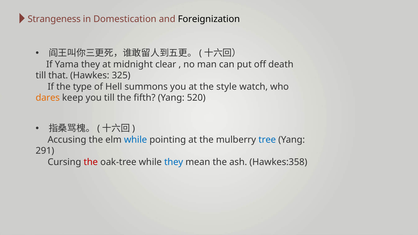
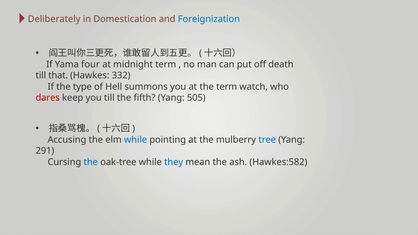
Strangeness: Strangeness -> Deliberately (54, 19)
Foreignization colour: black -> blue (209, 19)
Yama they: they -> four (90, 64)
midnight clear: clear -> term (166, 64)
325: 325 -> 332 (121, 76)
the style: style -> term (227, 87)
dares colour: orange -> red (48, 98)
520: 520 -> 505 (196, 98)
the colour: red -> blue (91, 162)
Hawkes:358: Hawkes:358 -> Hawkes:582 (278, 162)
